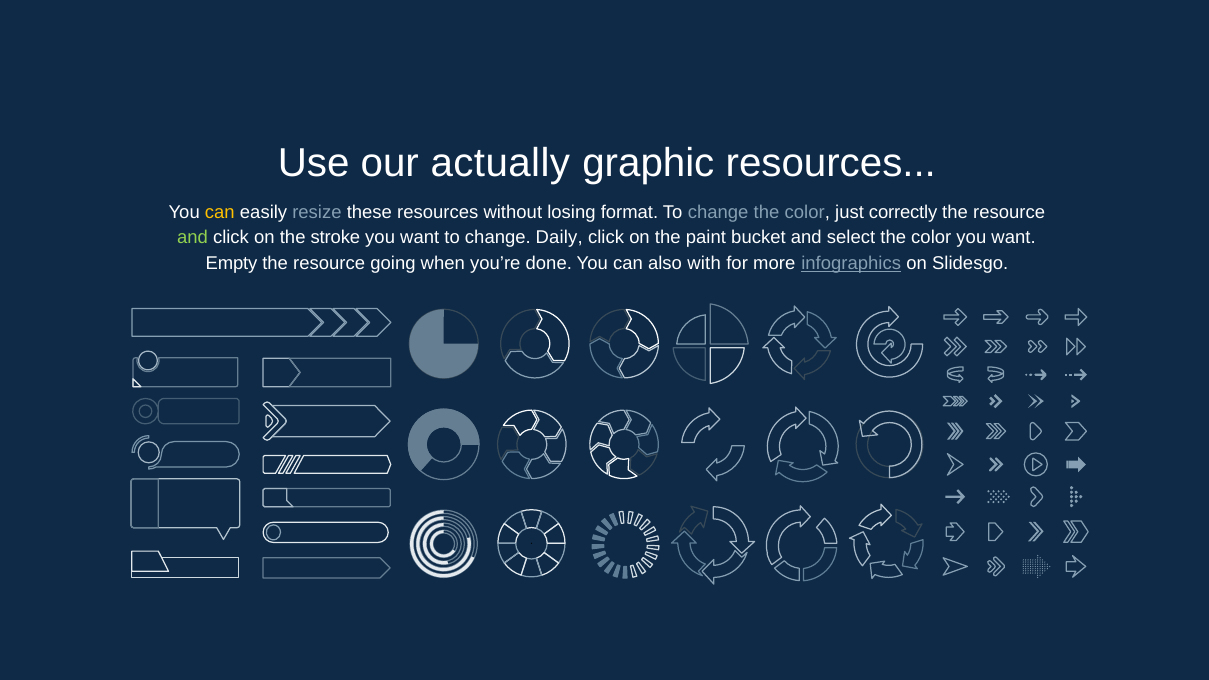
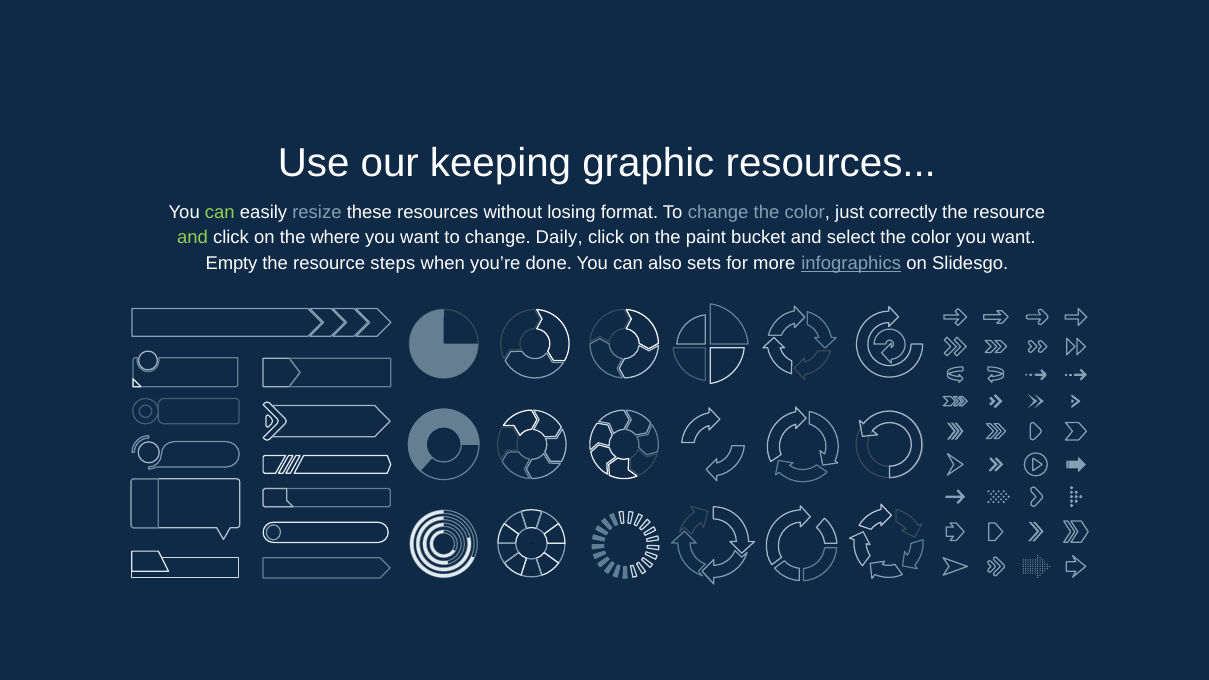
actually: actually -> keeping (501, 163)
can colour: yellow -> light green (220, 212)
stroke: stroke -> where (335, 238)
going: going -> steps (393, 263)
with: with -> sets (704, 263)
